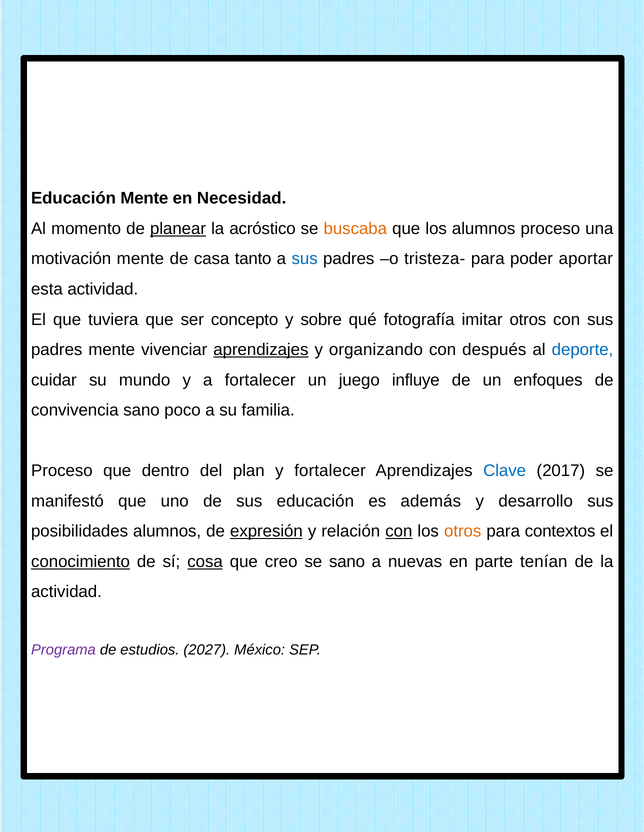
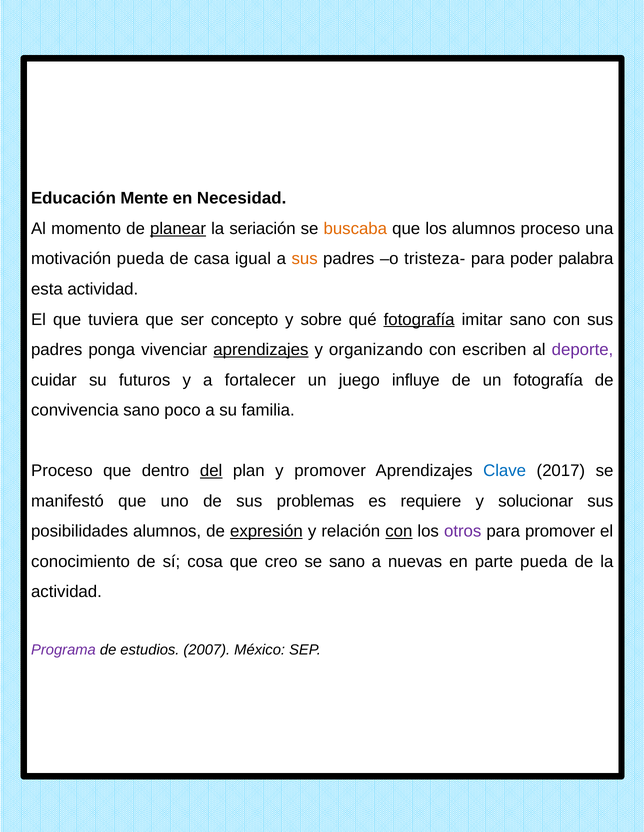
acróstico: acróstico -> seriación (263, 229)
motivación mente: mente -> pueda (140, 259)
tanto: tanto -> igual (253, 259)
sus colour: blue -> orange (305, 259)
aportar: aportar -> palabra (586, 259)
fotografía underline: none -> present (419, 319)
imitar otros: otros -> sano (528, 319)
padres mente: mente -> ponga (112, 350)
después: después -> escriben (494, 350)
deporte colour: blue -> purple (582, 350)
mundo: mundo -> futuros (145, 380)
un enfoques: enfoques -> fotografía (548, 380)
del underline: none -> present (211, 471)
y fortalecer: fortalecer -> promover (330, 471)
sus educación: educación -> problemas (315, 501)
además: además -> requiere (431, 501)
desarrollo: desarrollo -> solucionar (536, 501)
otros colour: orange -> purple (463, 531)
para contextos: contextos -> promover (560, 531)
conocimiento underline: present -> none (80, 561)
cosa underline: present -> none (205, 561)
parte tenían: tenían -> pueda (544, 561)
2027: 2027 -> 2007 (207, 650)
